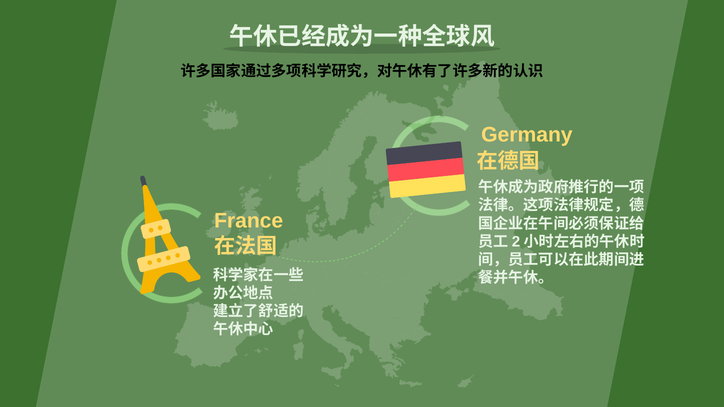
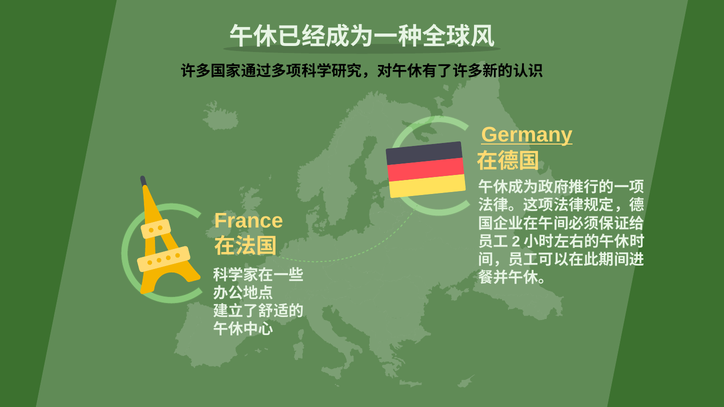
Germany underline: none -> present (527, 135)
